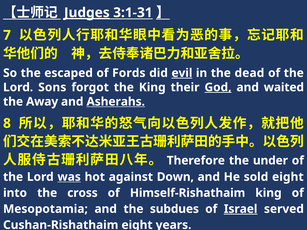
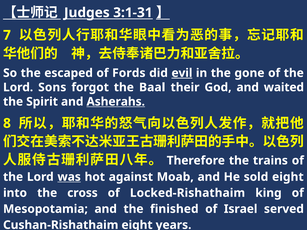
Judges underline: present -> none (87, 13)
dead: dead -> gone (249, 73)
the King: King -> Baal (152, 87)
God underline: present -> none (218, 87)
Away: Away -> Spirit (42, 102)
under: under -> trains (270, 161)
Down: Down -> Moab (175, 177)
Himself-Rishathaim: Himself-Rishathaim -> Locked-Rishathaim (187, 193)
subdues: subdues -> finished (174, 209)
Israel underline: present -> none (241, 209)
